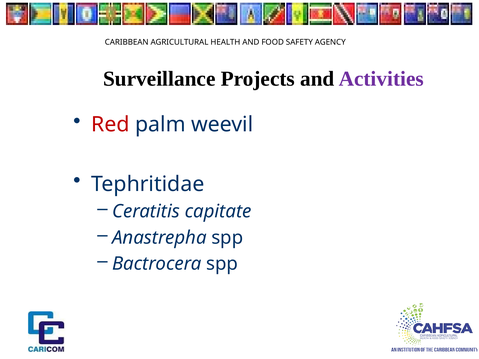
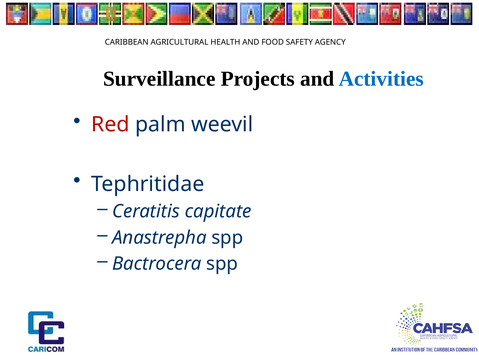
Activities colour: purple -> blue (381, 79)
